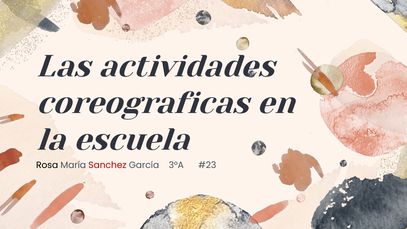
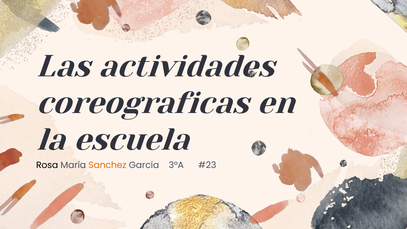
Sanchez colour: red -> orange (107, 165)
